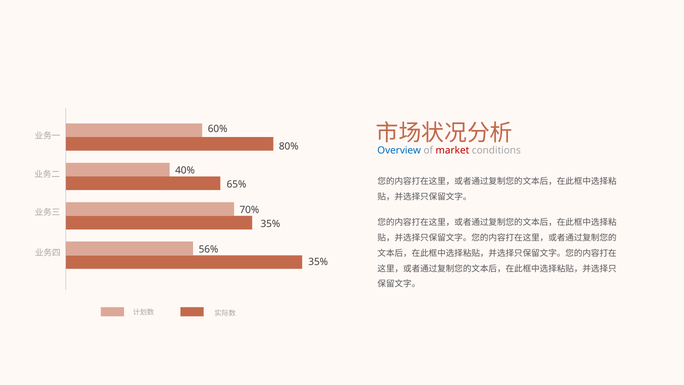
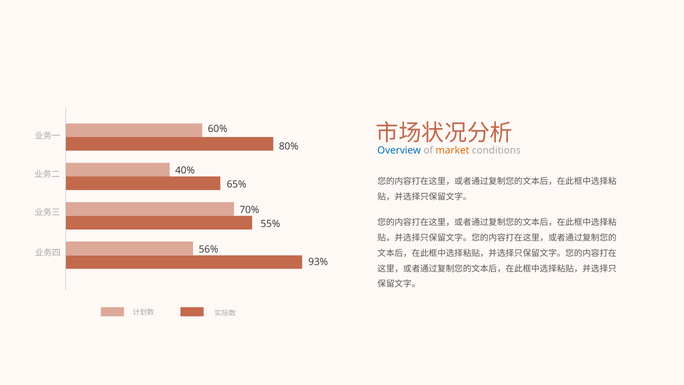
market colour: red -> orange (452, 150)
35%: 35% -> 55% (270, 224)
35%: 35% -> 93% (318, 262)
